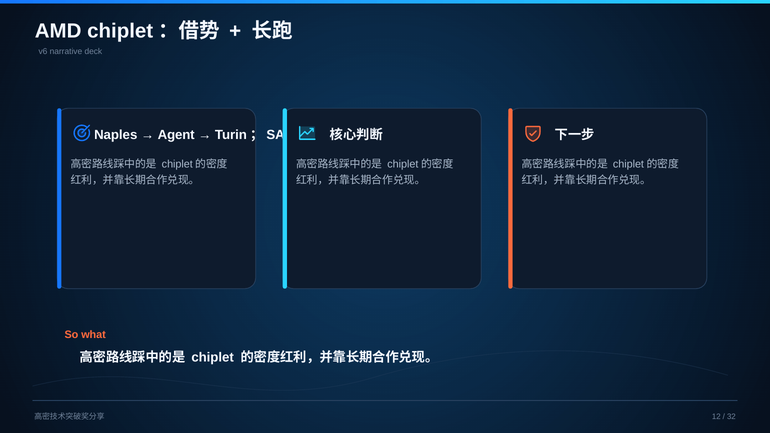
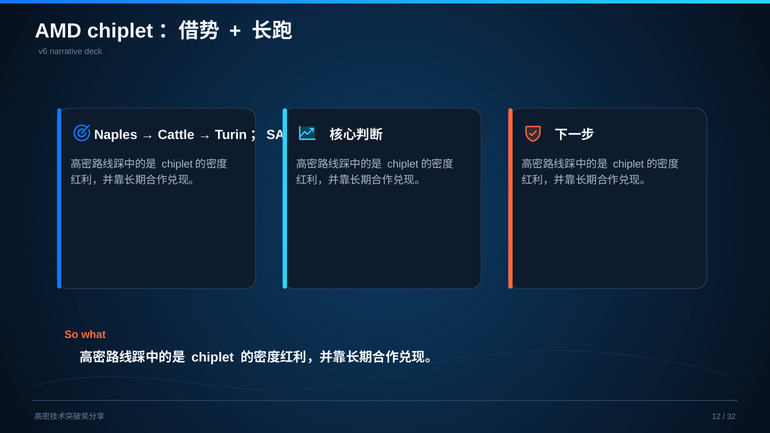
Agent: Agent -> Cattle (176, 135)
